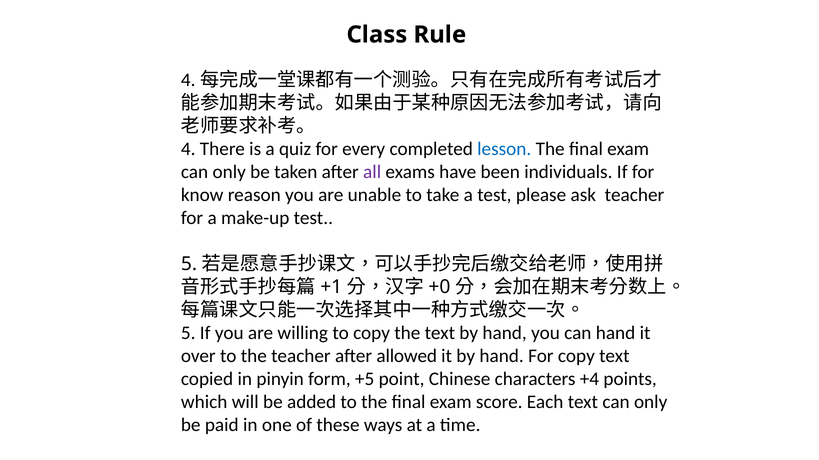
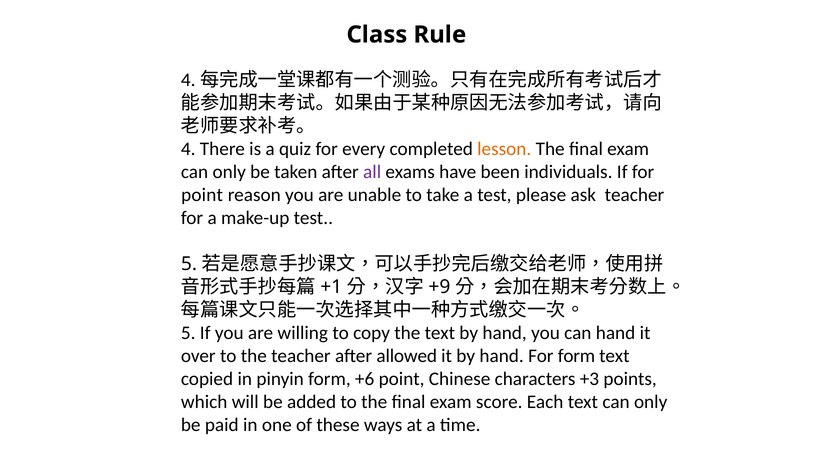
lesson colour: blue -> orange (504, 149)
know: know -> point (202, 195)
+0: +0 -> +9 (439, 288)
For copy: copy -> form (576, 357)
+5: +5 -> +6 (365, 380)
+4: +4 -> +3 (589, 380)
